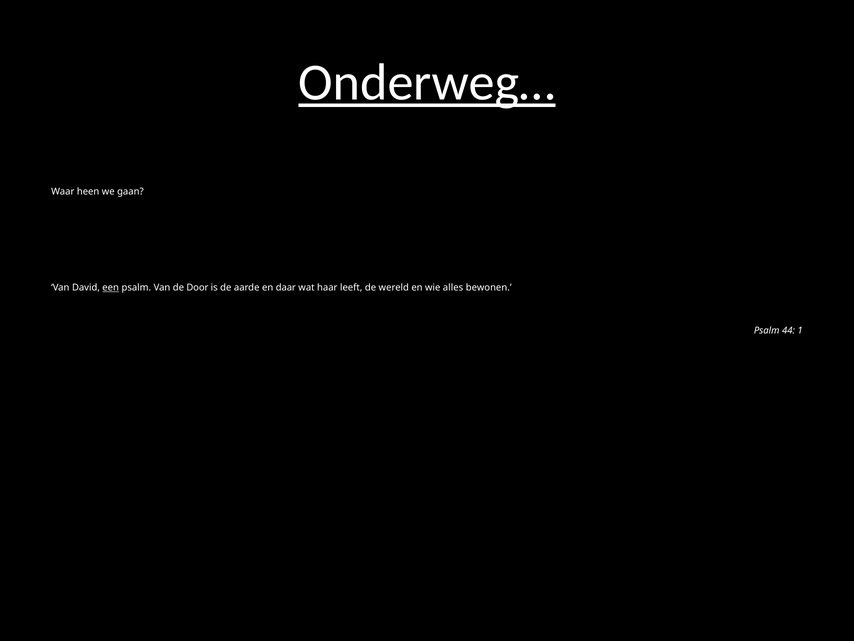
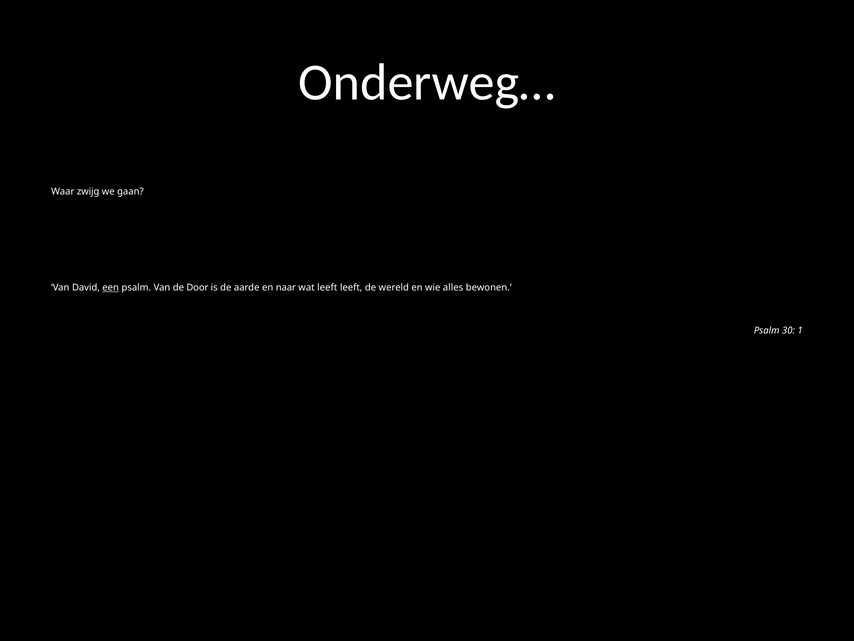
Onderweg… underline: present -> none (427, 83)
heen: heen -> zwijg (88, 191)
daar: daar -> naar (286, 288)
wat haar: haar -> leeft (327, 288)
44: 44 -> 30 (789, 330)
